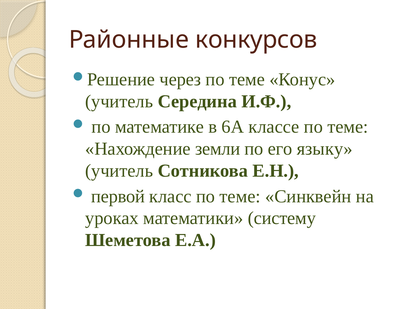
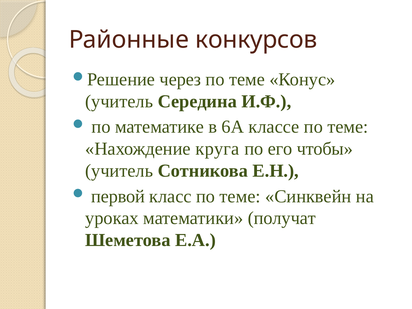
земли: земли -> круга (217, 149)
языку: языку -> чтобы (325, 149)
систему: систему -> получат (282, 218)
